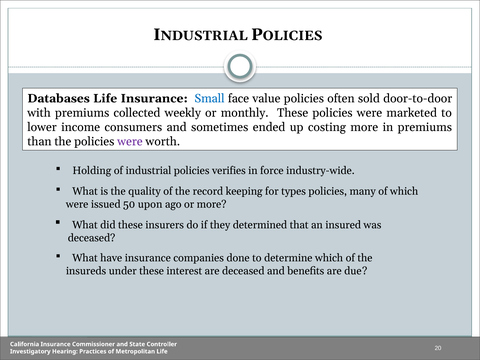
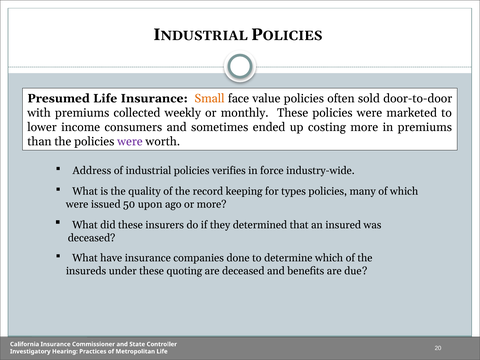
Databases: Databases -> Presumed (59, 98)
Small colour: blue -> orange (210, 98)
Holding: Holding -> Address (92, 171)
interest: interest -> quoting (184, 271)
